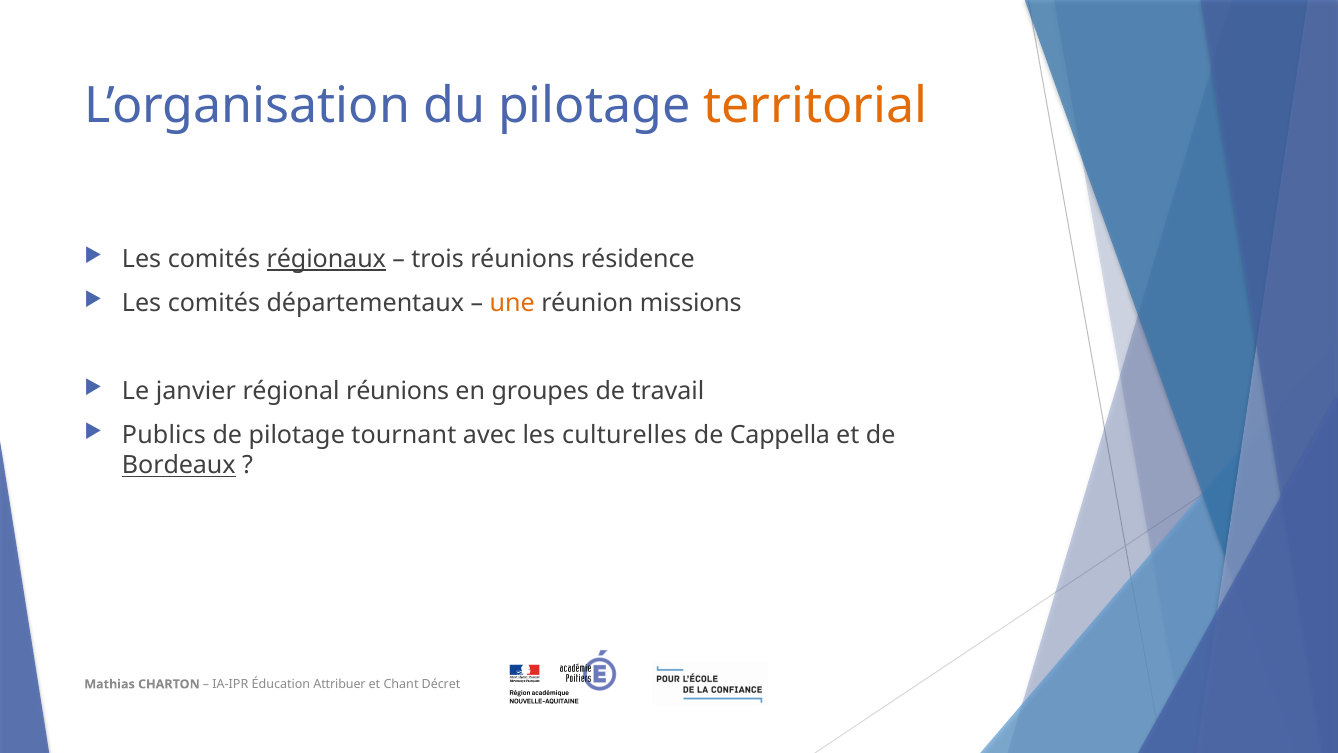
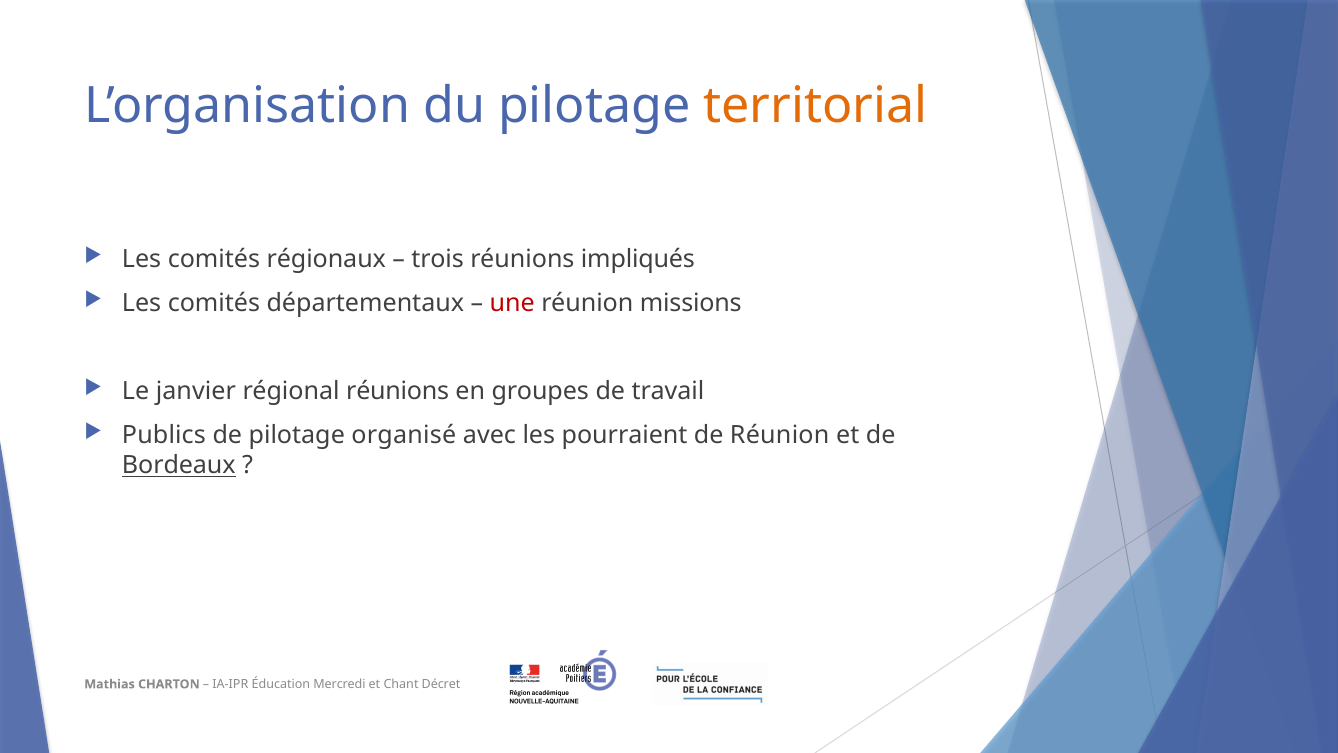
régionaux underline: present -> none (326, 259)
résidence: résidence -> impliqués (638, 259)
une colour: orange -> red (512, 303)
tournant: tournant -> organisé (404, 435)
culturelles: culturelles -> pourraient (625, 435)
de Cappella: Cappella -> Réunion (780, 435)
Attribuer: Attribuer -> Mercredi (340, 684)
